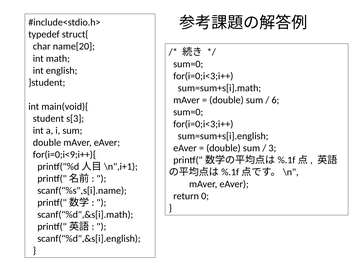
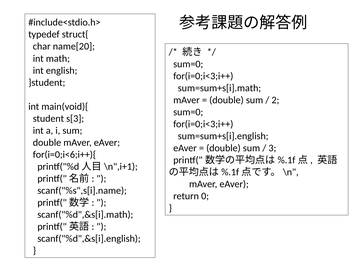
6: 6 -> 2 (275, 100)
for(i=0;i<9;i++){: for(i=0;i<9;i++){ -> for(i=0;i<6;i++){ (64, 154)
